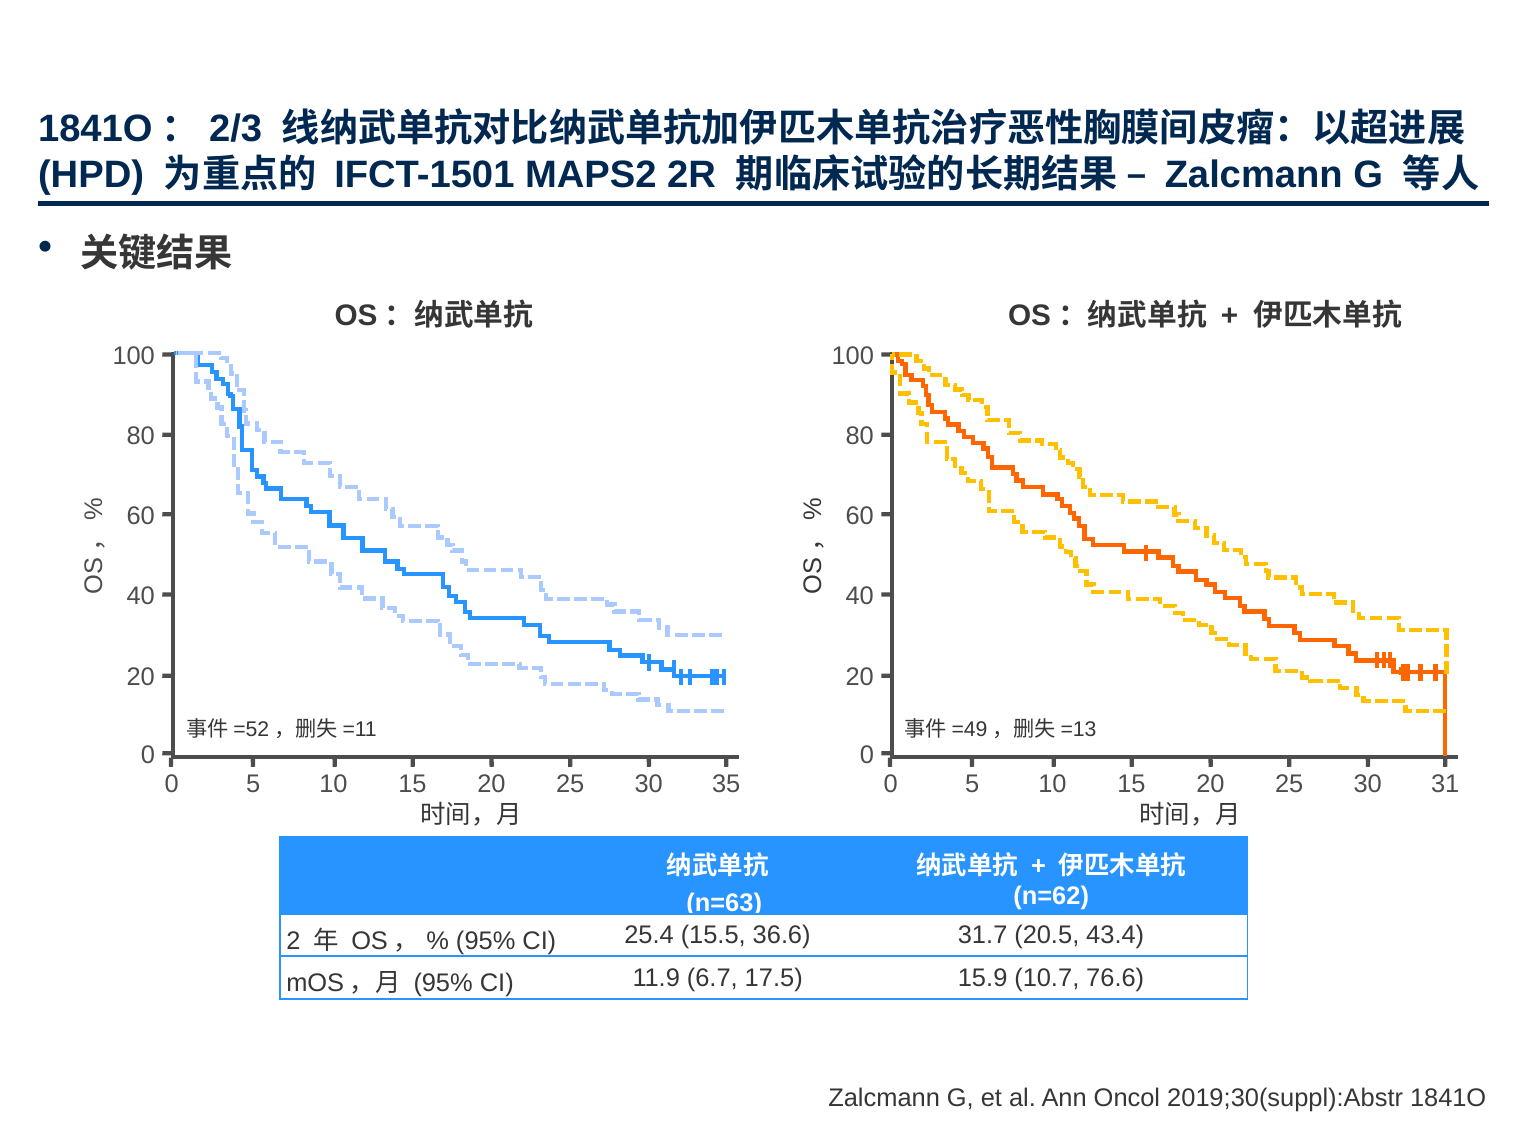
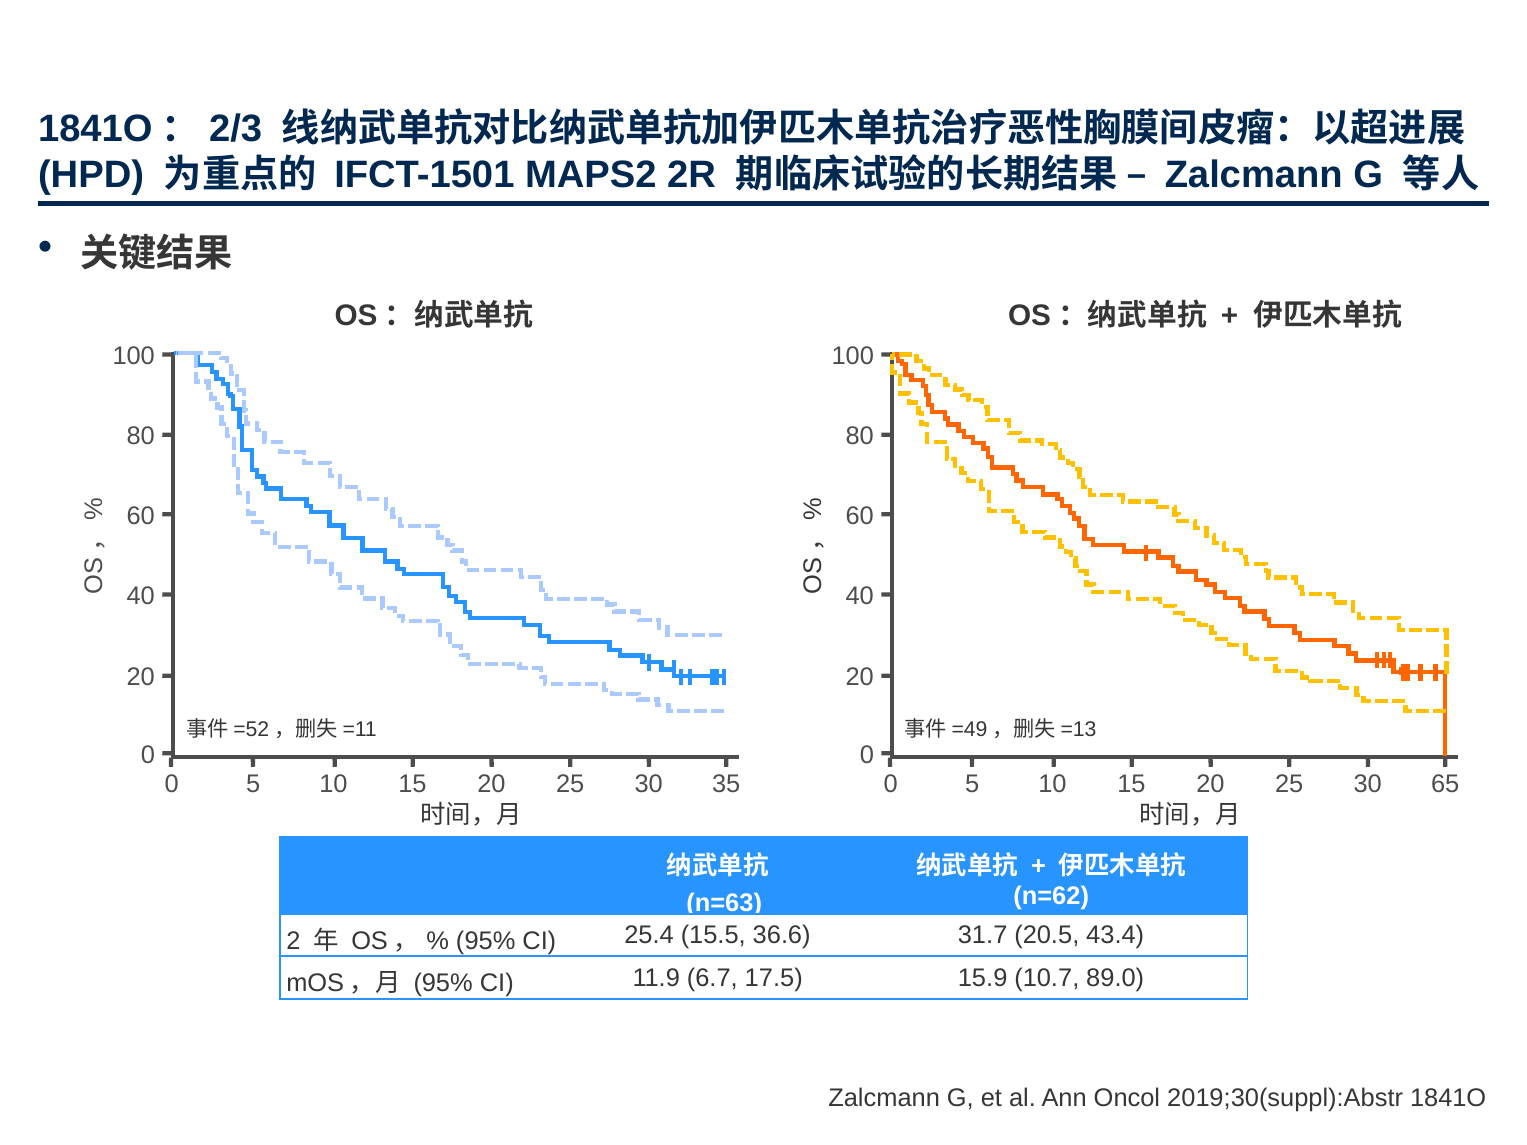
31: 31 -> 65 (1445, 784)
76.6: 76.6 -> 89.0 (1115, 978)
